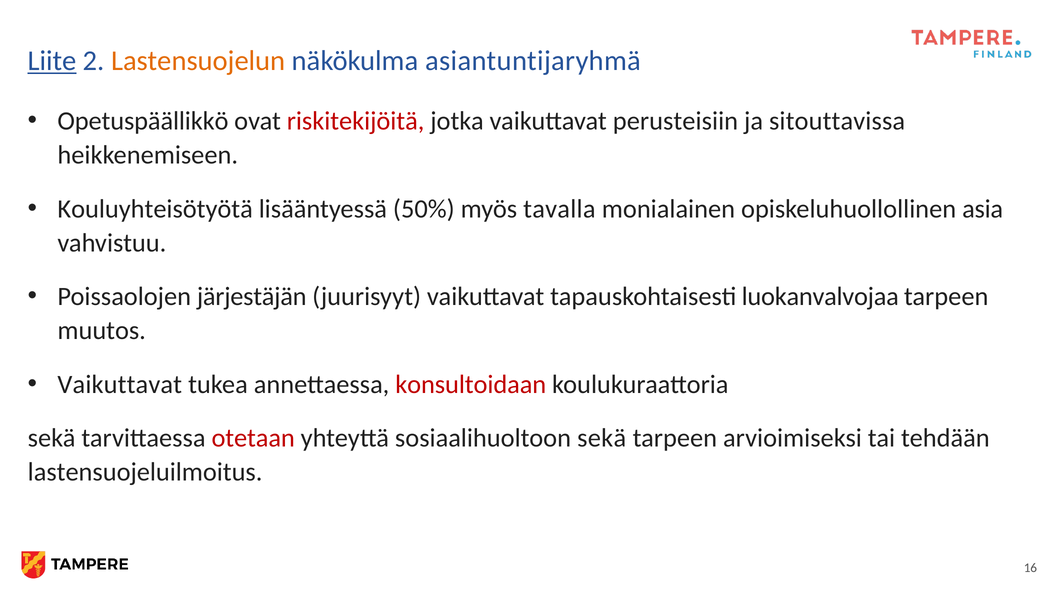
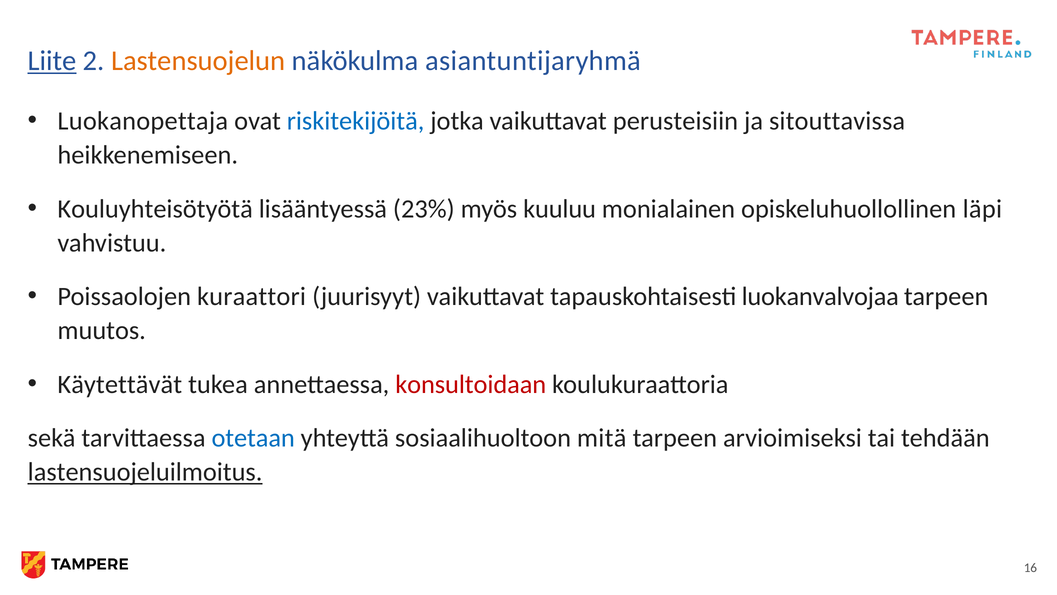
Opetuspäällikkö: Opetuspäällikkö -> Luokanopettaja (143, 121)
riskitekijöitä colour: red -> blue (356, 121)
50%: 50% -> 23% (424, 209)
tavalla: tavalla -> kuuluu (560, 209)
asia: asia -> läpi (982, 209)
järjestäjän: järjestäjän -> kuraattori (252, 296)
Vaikuttavat: Vaikuttavat -> Käytettävät (120, 384)
otetaan colour: red -> blue (253, 438)
sosiaalihuoltoon sekä: sekä -> mitä (602, 438)
lastensuojeluilmoitus underline: none -> present (145, 472)
